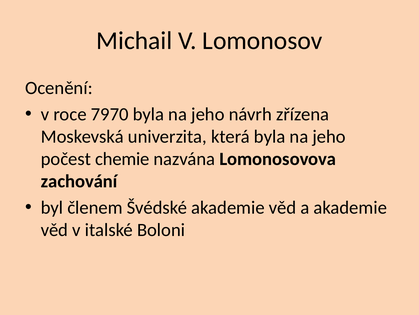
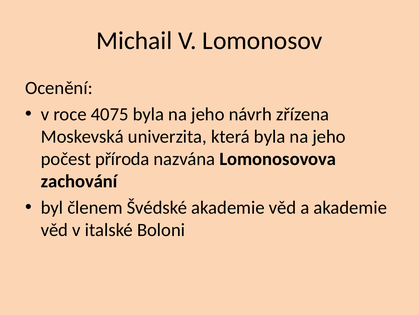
7970: 7970 -> 4075 (110, 114)
chemie: chemie -> příroda (122, 159)
